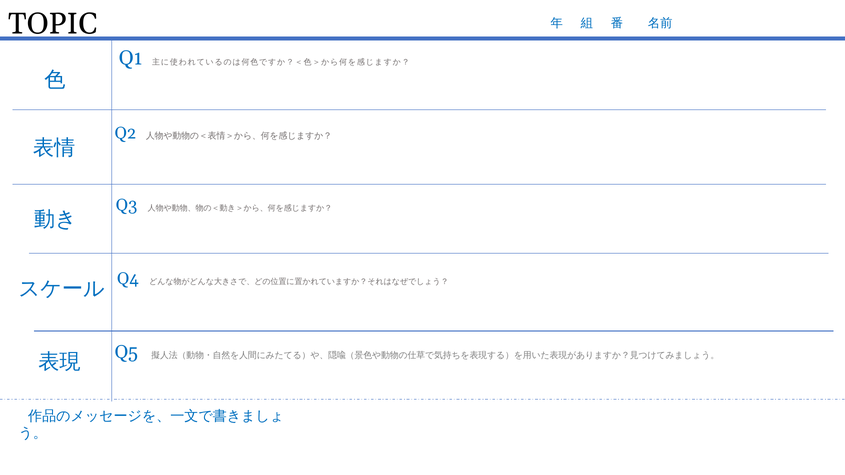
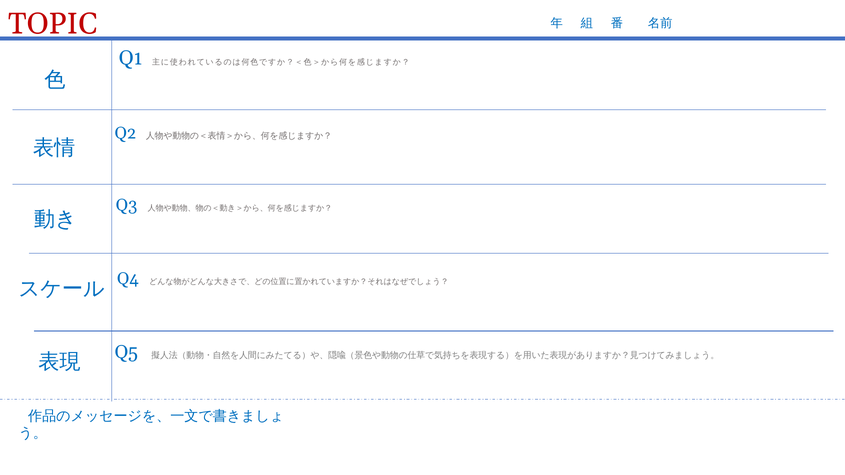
TOPIC colour: black -> red (53, 24)
